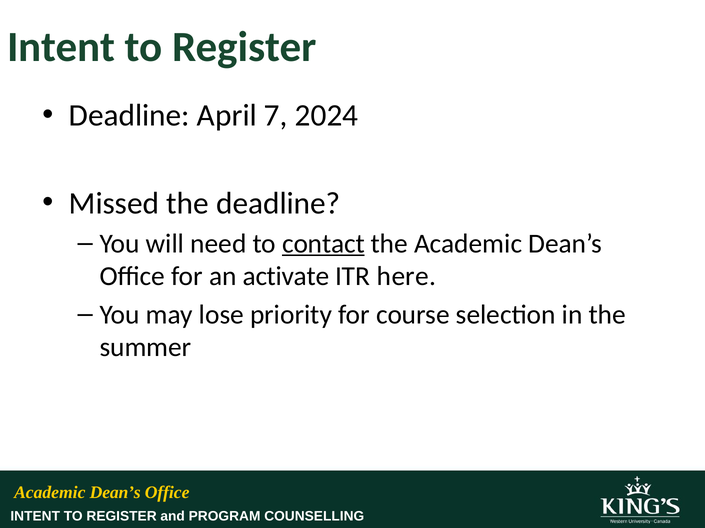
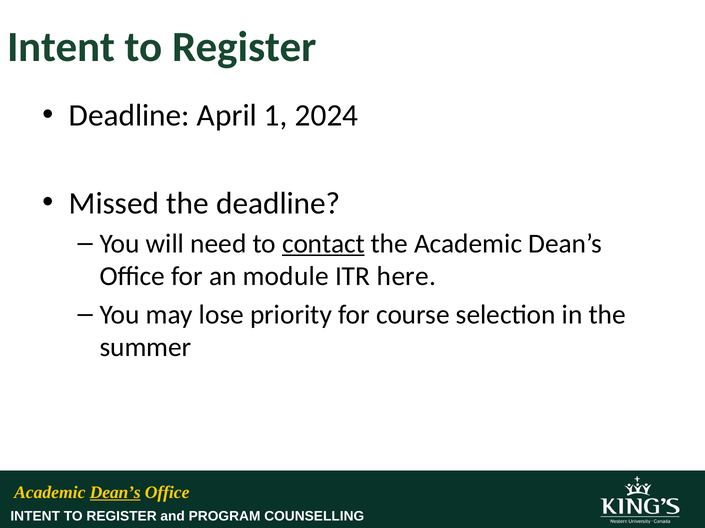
7: 7 -> 1 (276, 116)
activate: activate -> module (286, 277)
Dean’s underline: none -> present (115, 493)
